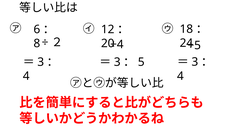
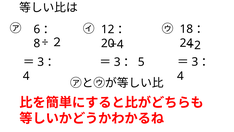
÷5: ÷5 -> ÷2 (194, 45)
